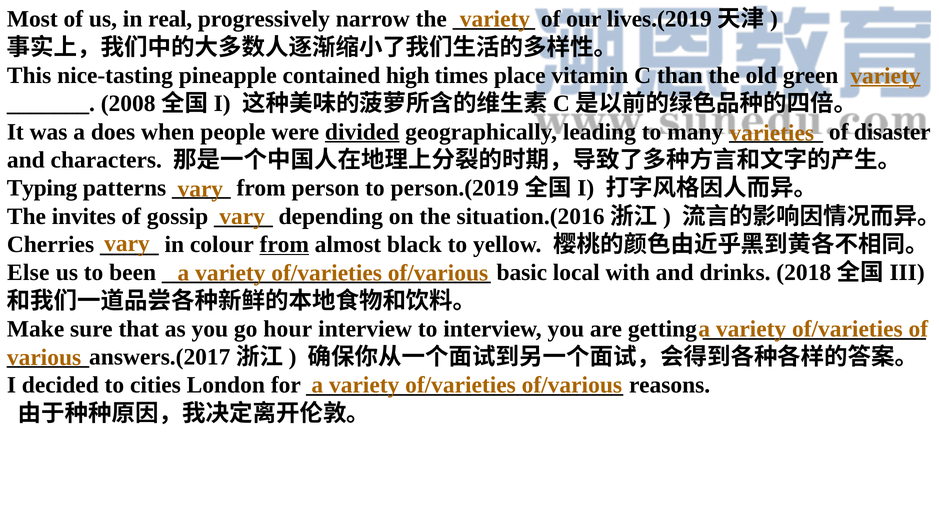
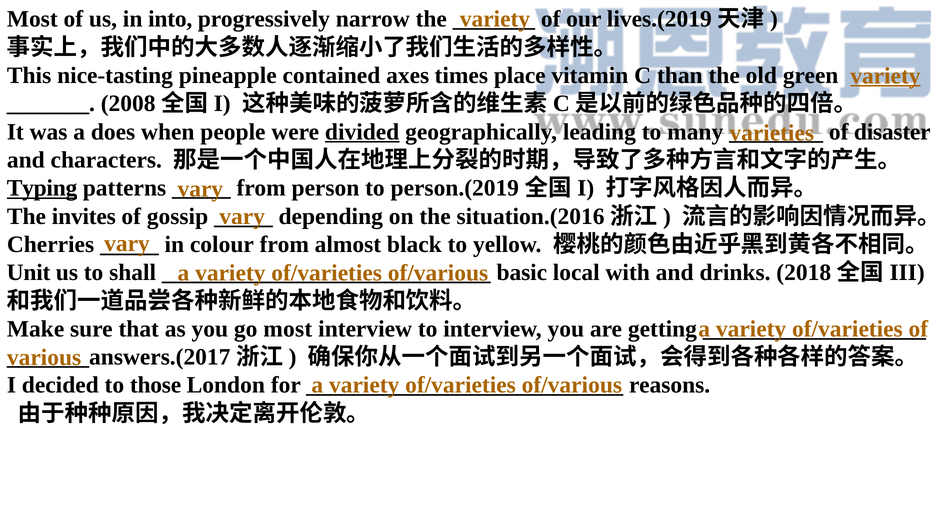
real: real -> into (170, 19)
high: high -> axes (408, 76)
Typing underline: none -> present (42, 188)
from underline: present -> none (284, 245)
Else: Else -> Unit (29, 273)
been: been -> shall (133, 273)
go hour: hour -> most (288, 329)
cities: cities -> those (156, 385)
